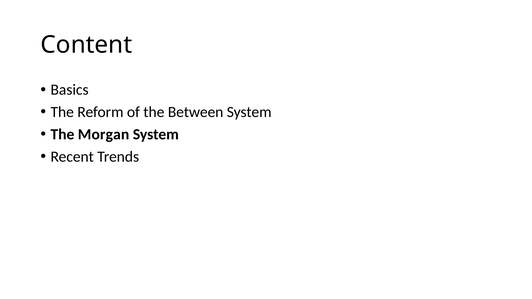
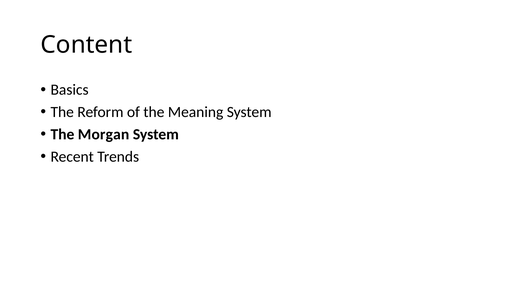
Between: Between -> Meaning (196, 112)
